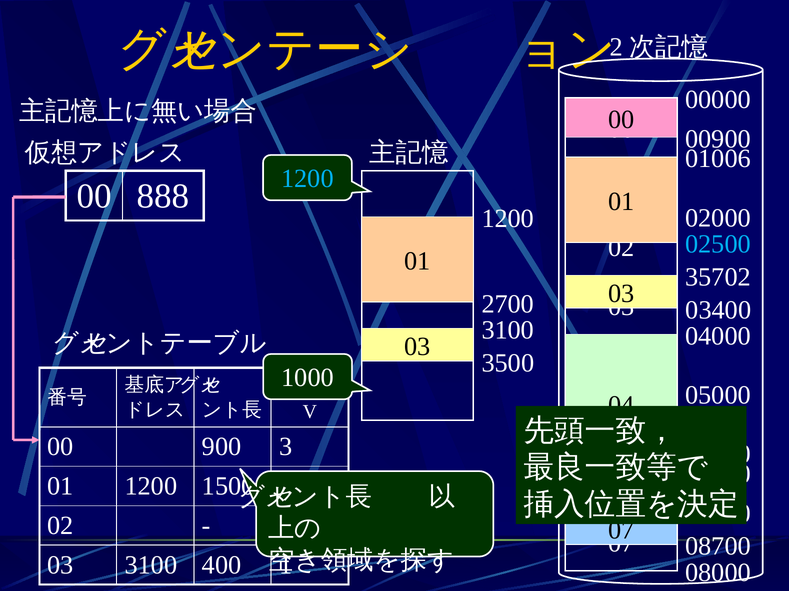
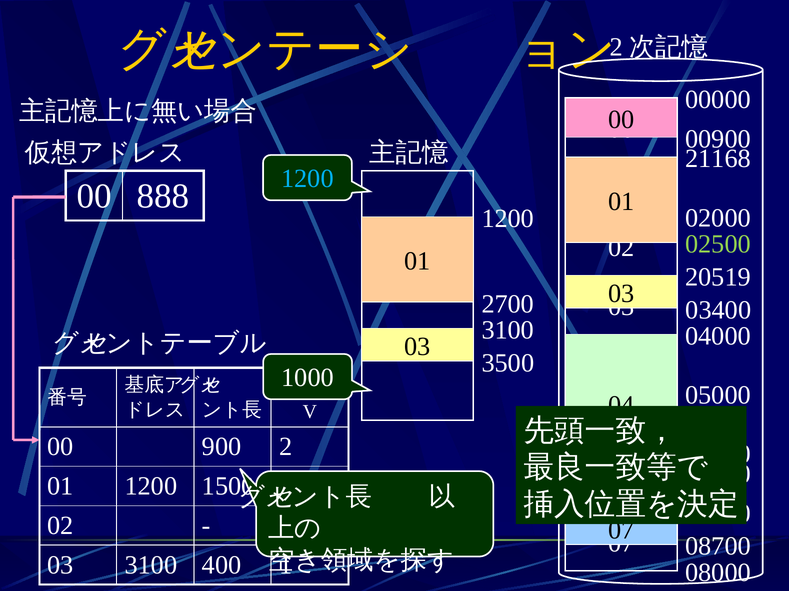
01006: 01006 -> 21168 (718, 159)
02500 colour: light blue -> light green (718, 244)
35702: 35702 -> 20519 (718, 277)
3: 3 -> 2 (286, 447)
